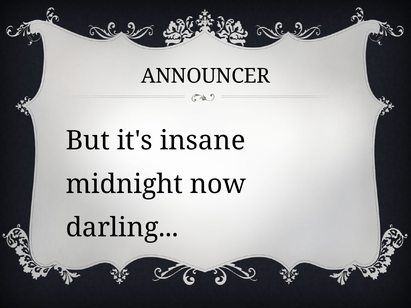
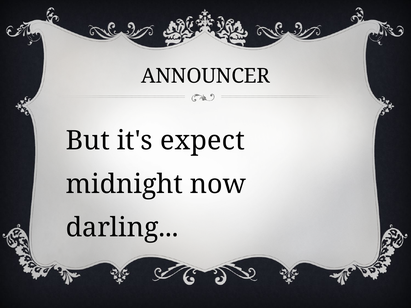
insane: insane -> expect (203, 141)
